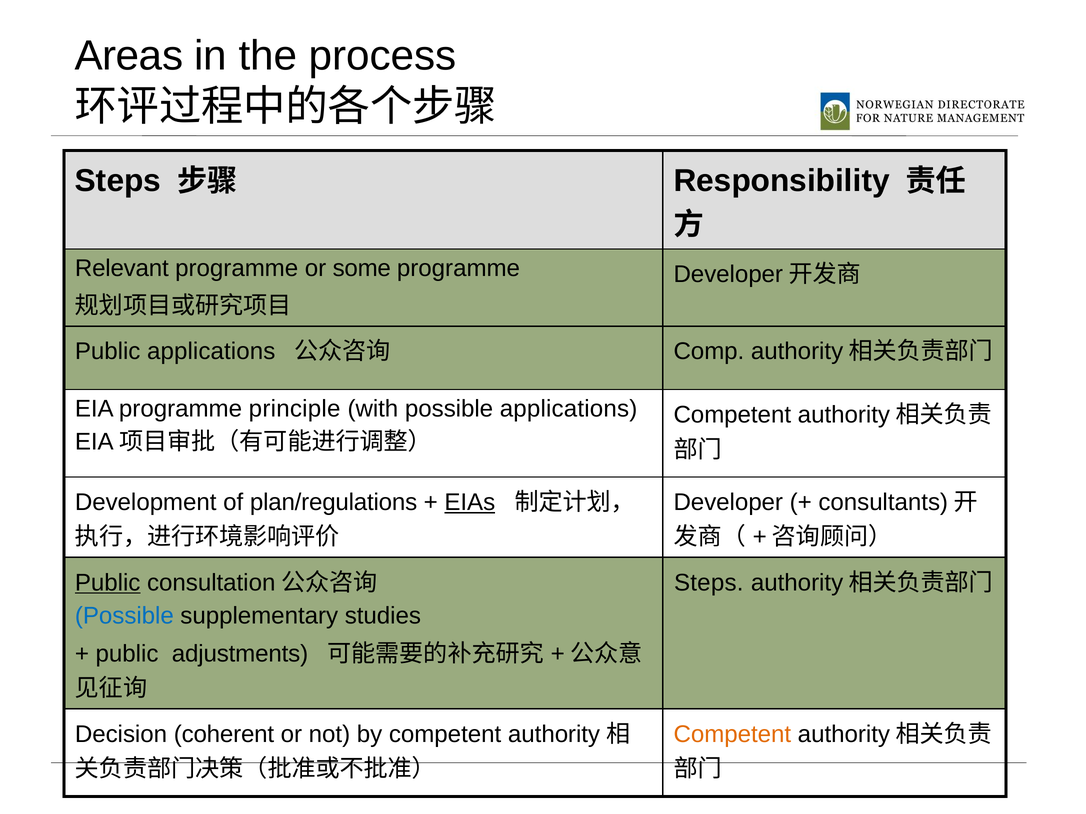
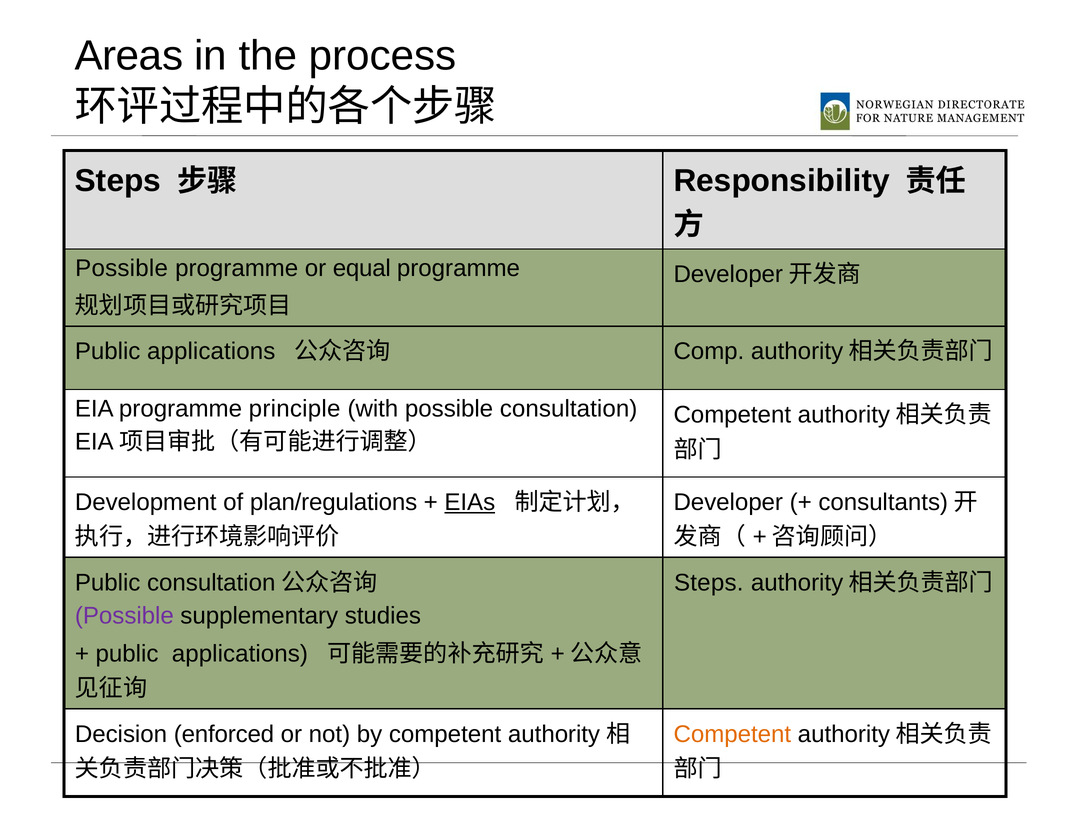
Relevant: Relevant -> Possible (122, 268)
some: some -> equal (362, 268)
possible applications: applications -> consultation (569, 409)
Public underline: present -> none (108, 583)
Possible colour: blue -> purple (124, 616)
adjustments: adjustments -> applications (240, 654)
coherent: coherent -> enforced (224, 735)
